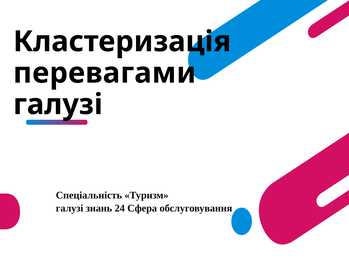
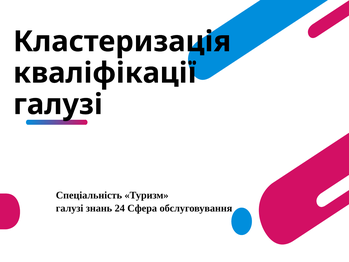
перевагами: перевагами -> кваліфікації (105, 73)
